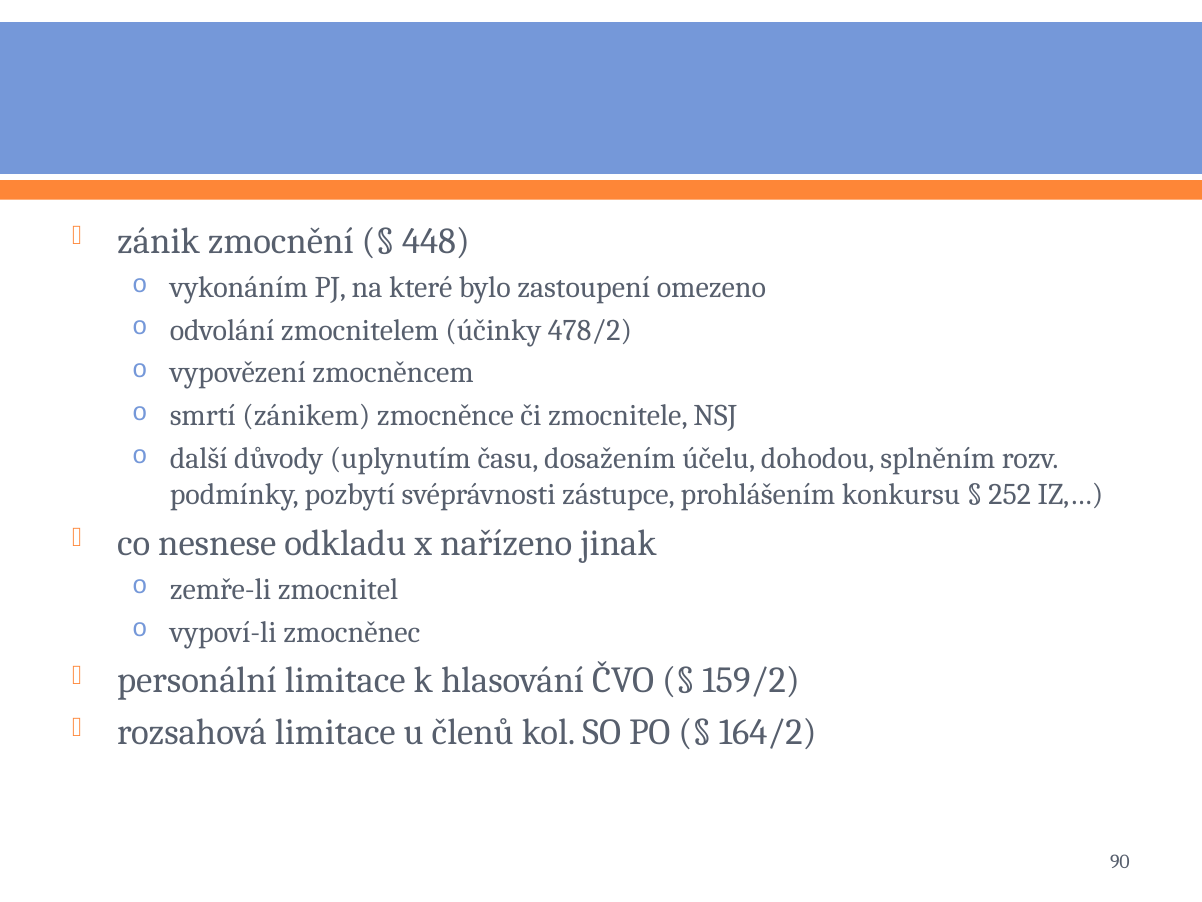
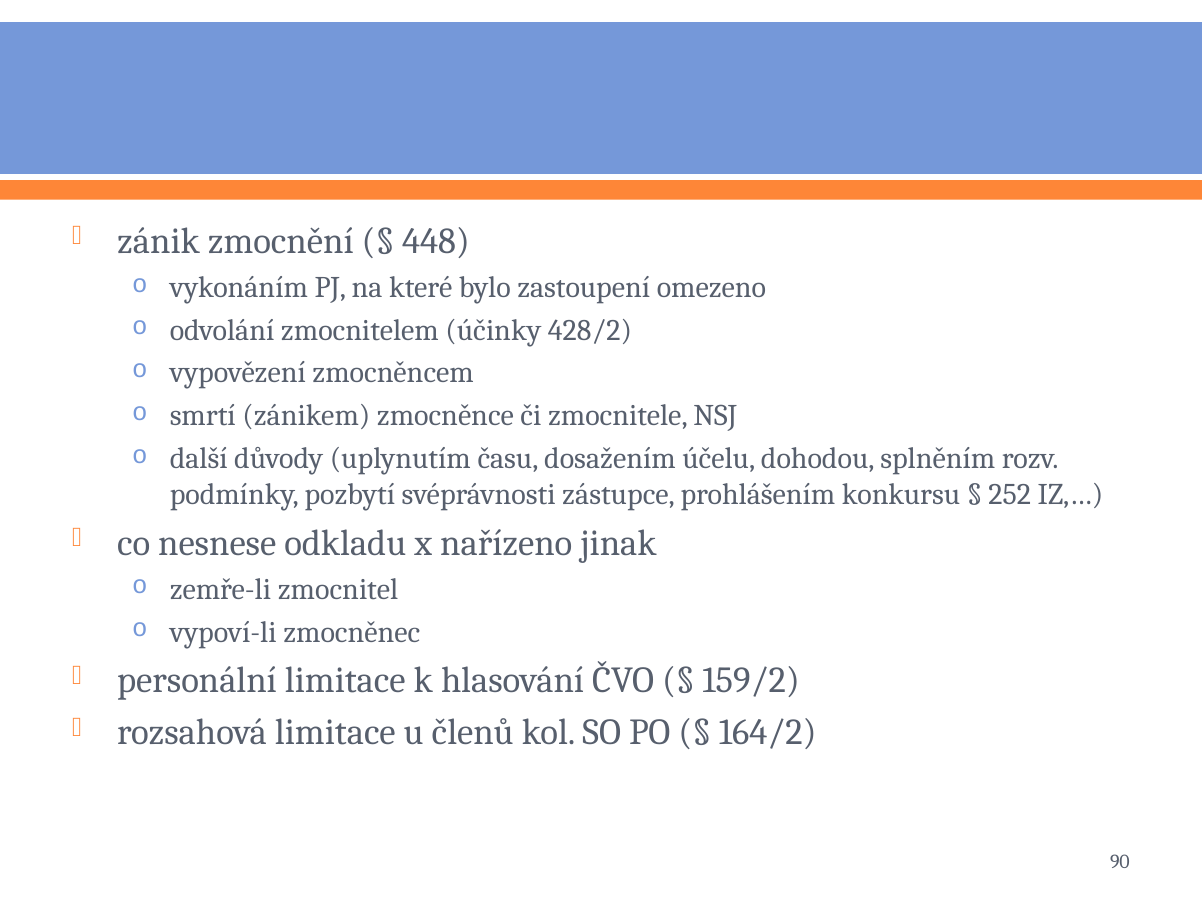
478/2: 478/2 -> 428/2 (590, 330)
